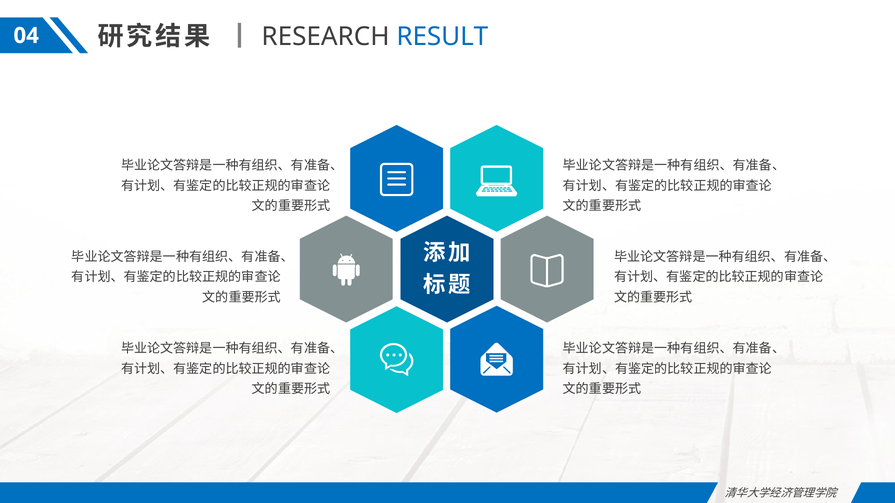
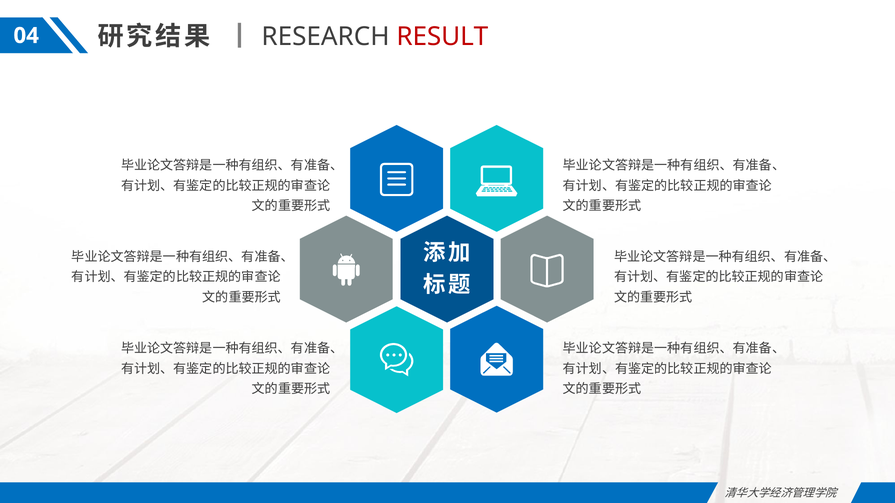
RESULT colour: blue -> red (442, 37)
